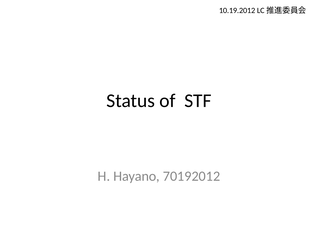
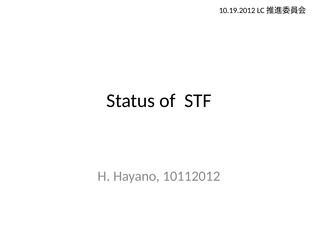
70192012: 70192012 -> 10112012 (192, 177)
